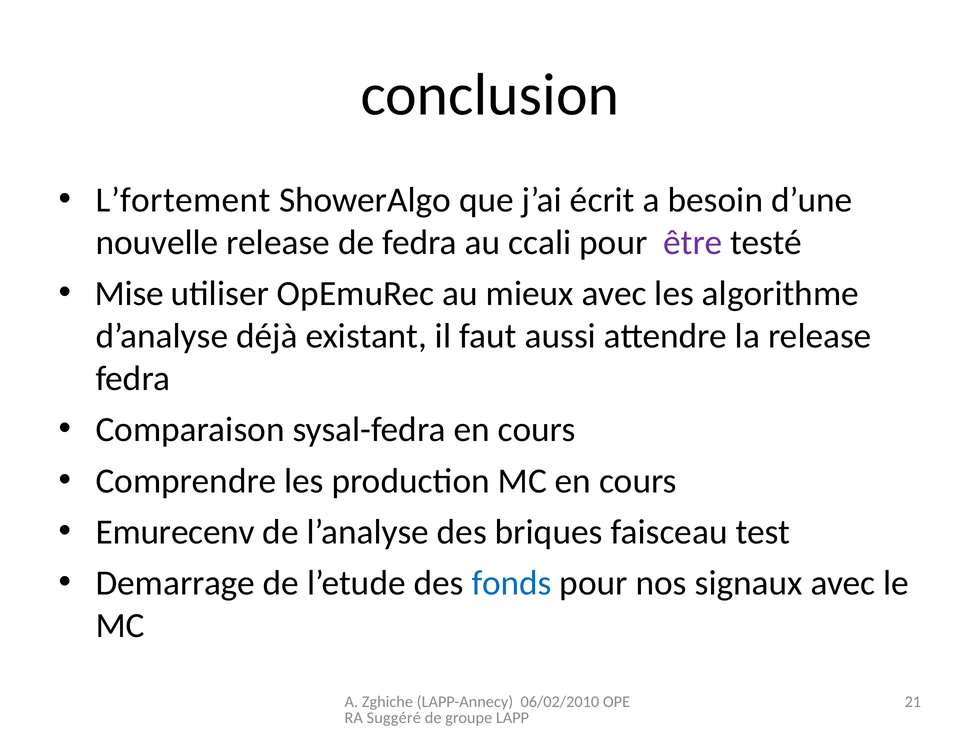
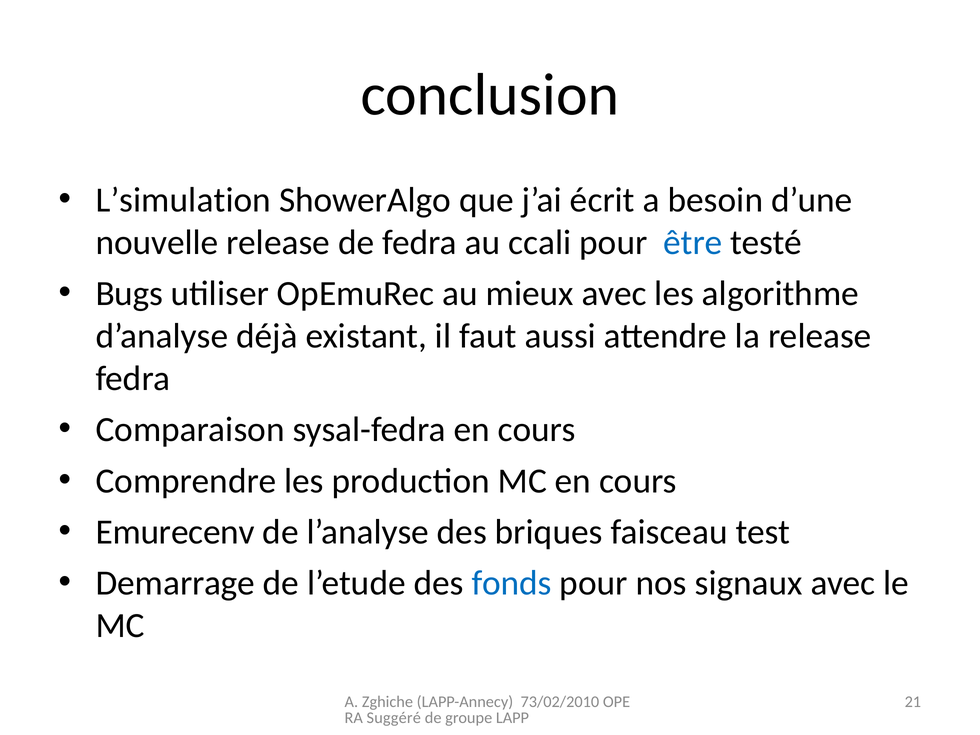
L’fortement: L’fortement -> L’simulation (183, 200)
être colour: purple -> blue (693, 243)
Mise: Mise -> Bugs (129, 294)
06/02/2010: 06/02/2010 -> 73/02/2010 (560, 702)
